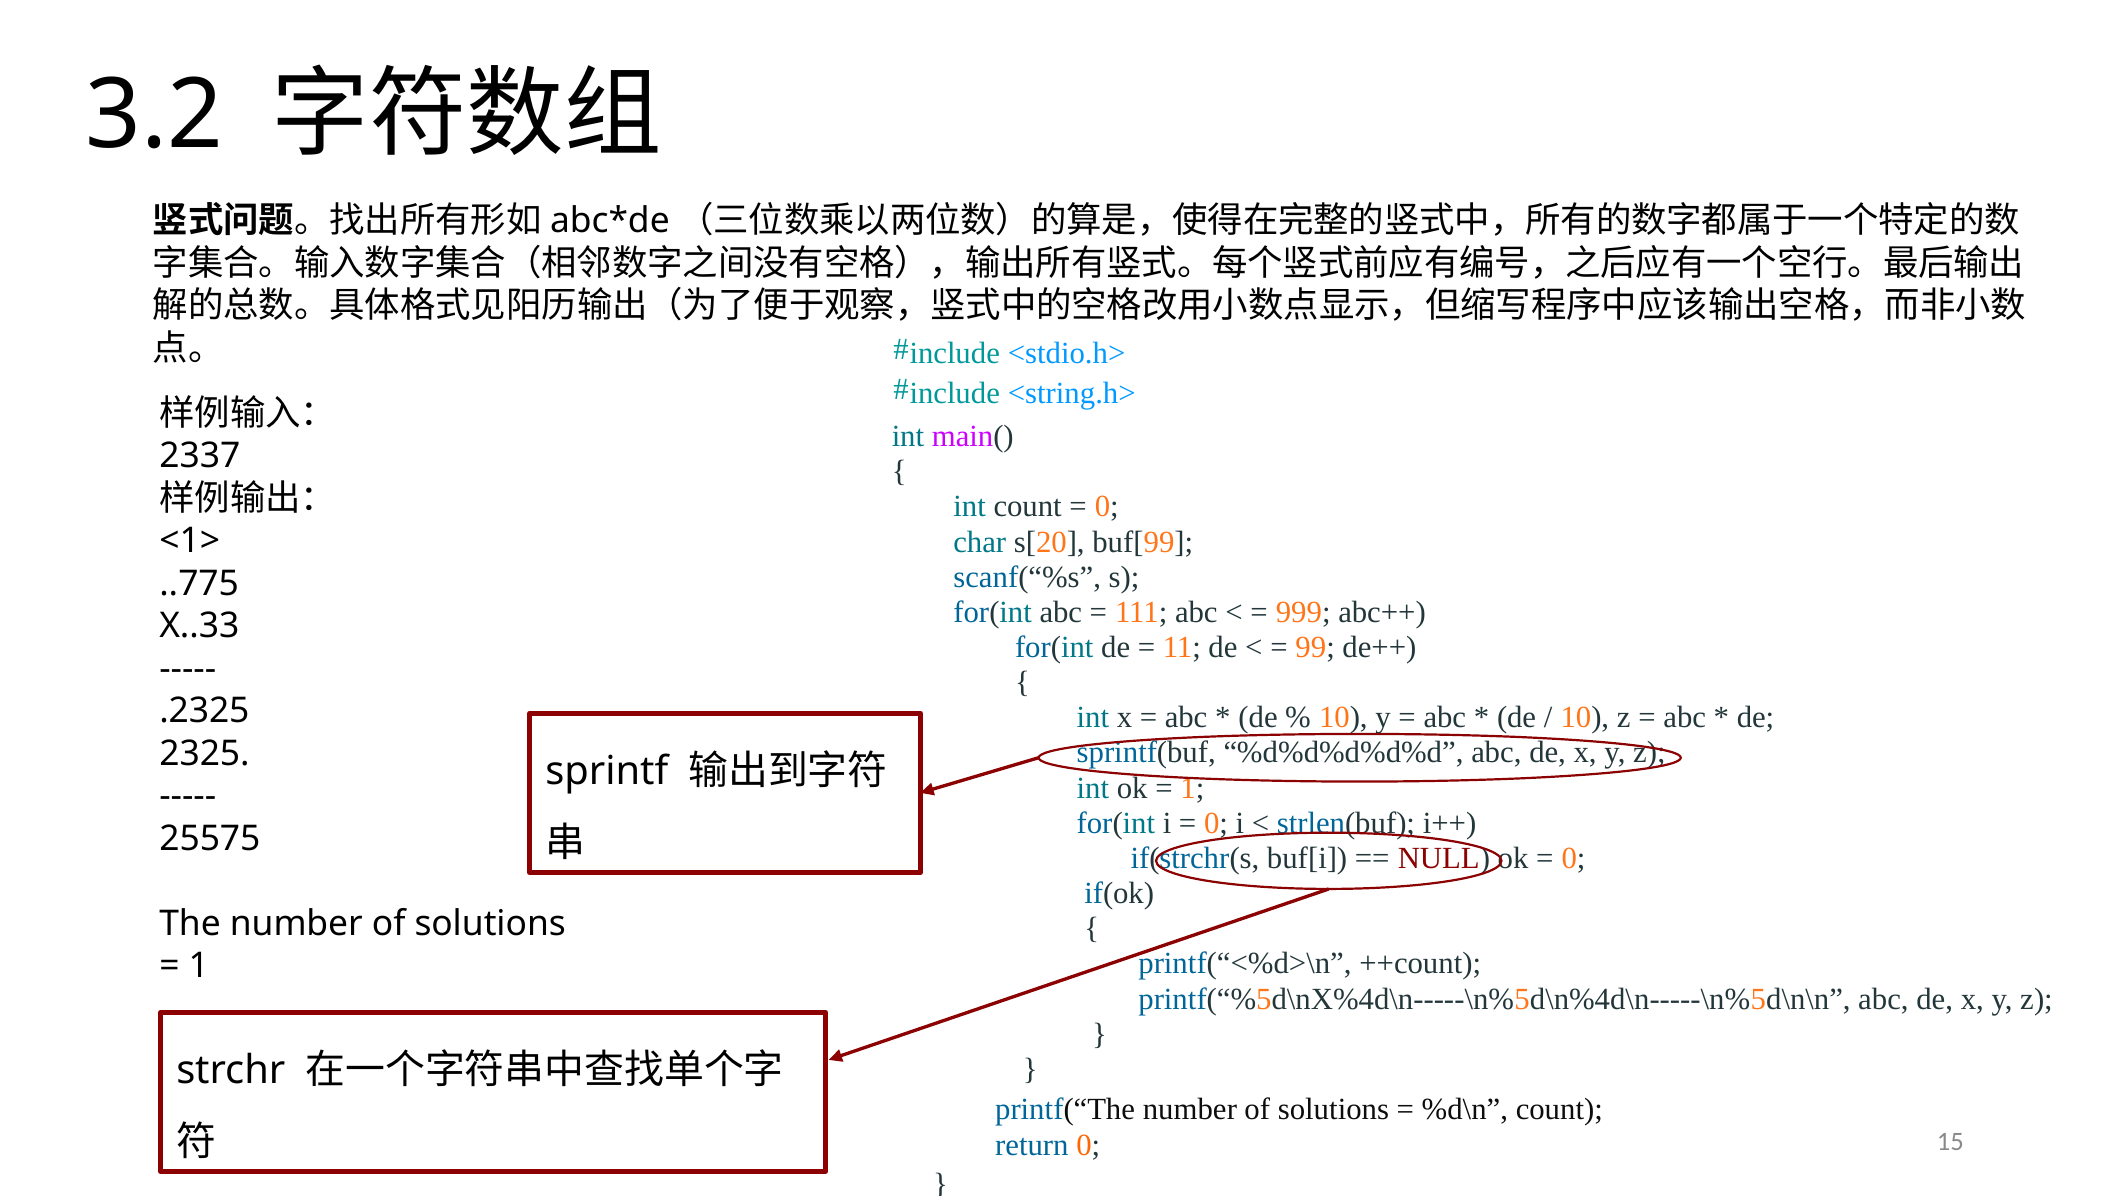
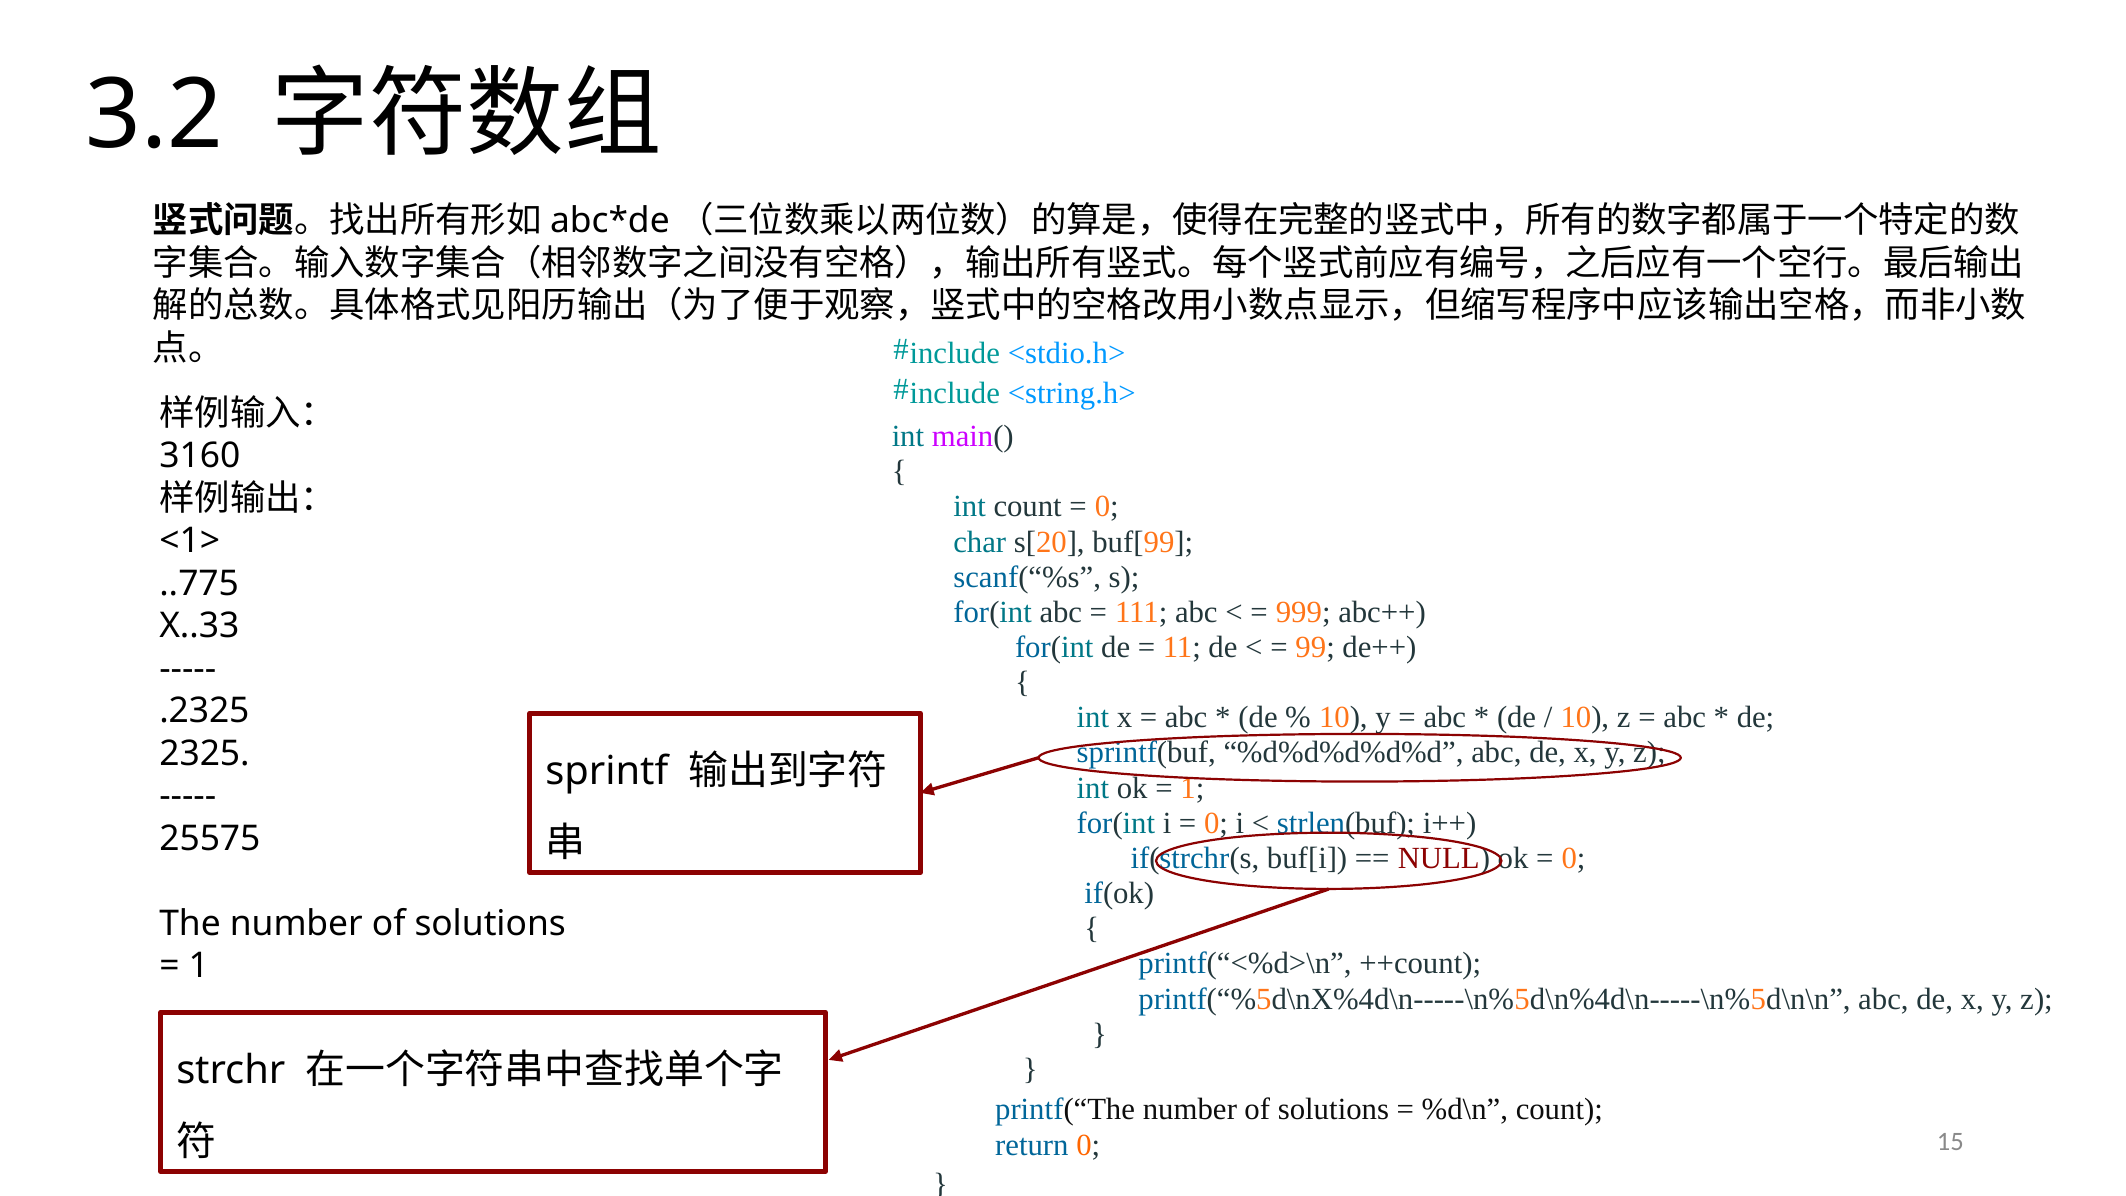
2337: 2337 -> 3160 (200, 456)
